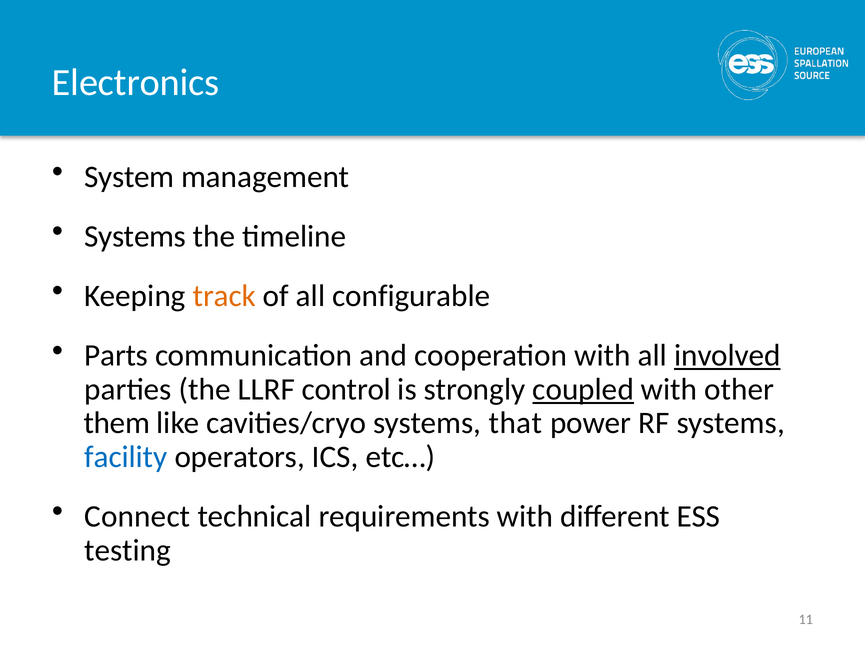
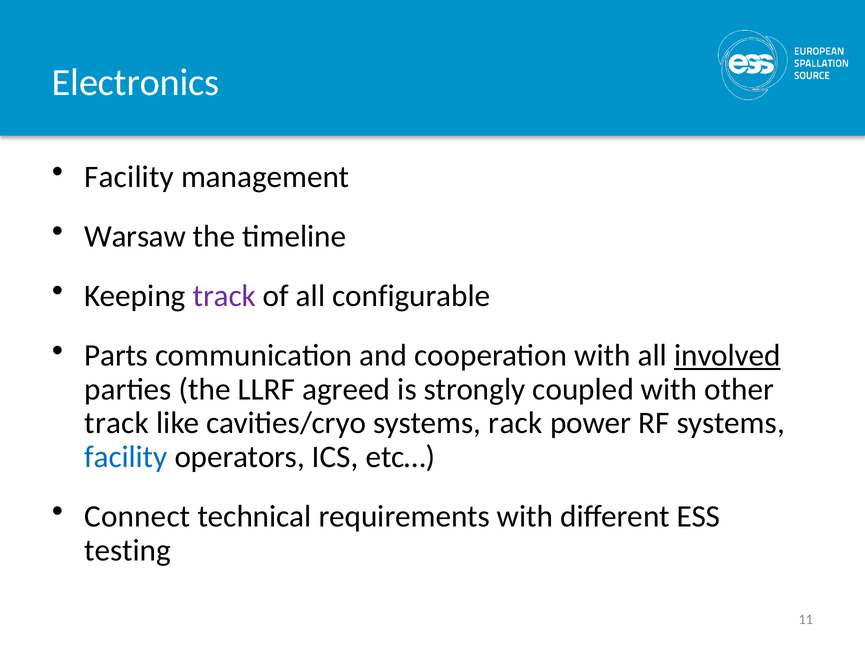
System: System -> Facility (129, 177)
Systems: Systems -> Warsaw (135, 236)
track colour: orange -> purple (224, 296)
control: control -> agreed (346, 389)
coupled underline: present -> none (583, 389)
them: them -> track (117, 423)
that: that -> rack (515, 423)
